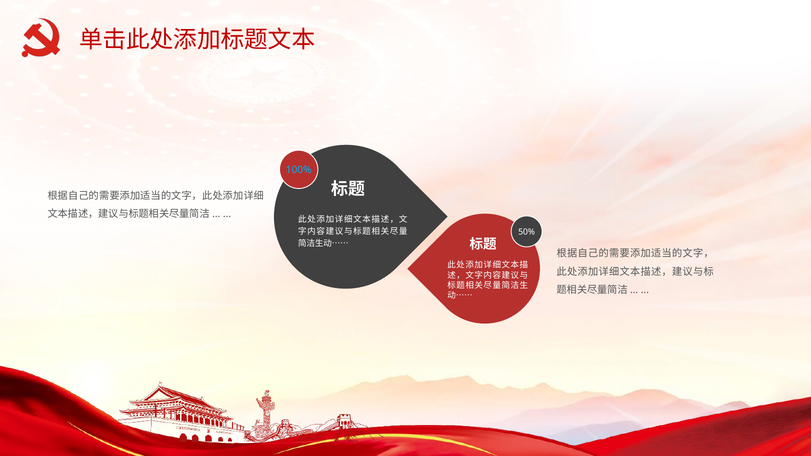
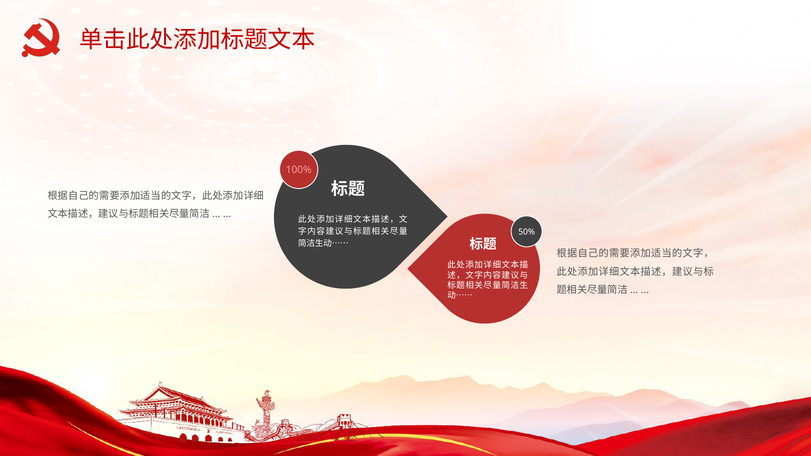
100% colour: light blue -> pink (299, 170)
